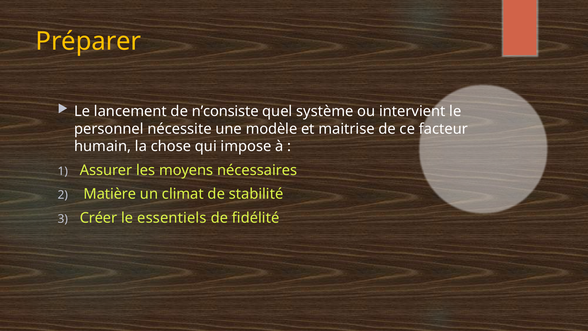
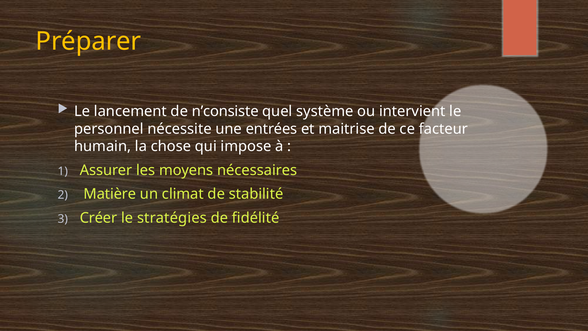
modèle: modèle -> entrées (272, 129)
essentiels: essentiels -> stratégies (172, 218)
